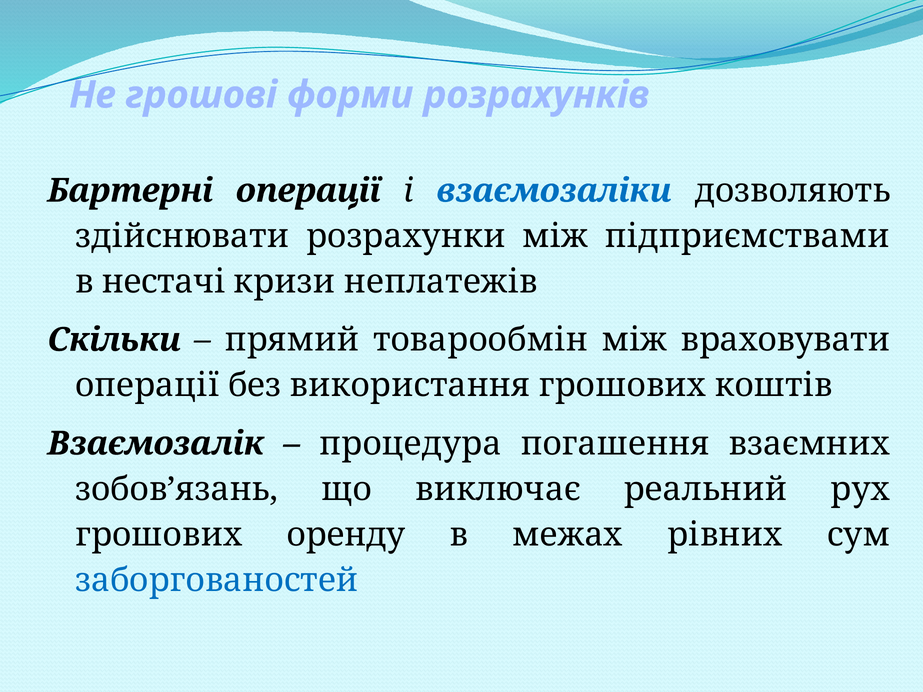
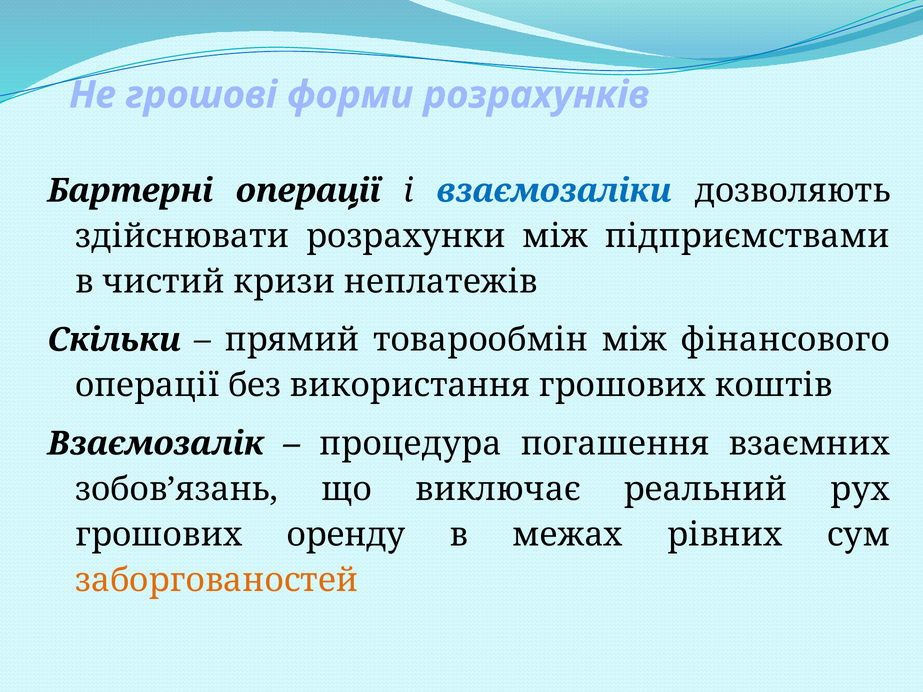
нестачі: нестачі -> чистий (163, 282)
враховувати: враховувати -> фінансового (785, 340)
заборгованостей colour: blue -> orange (217, 580)
